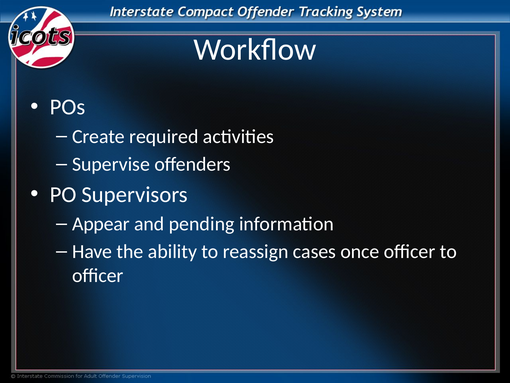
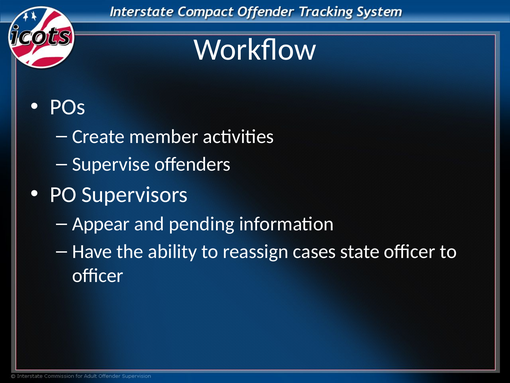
required: required -> member (164, 136)
once: once -> state (360, 251)
